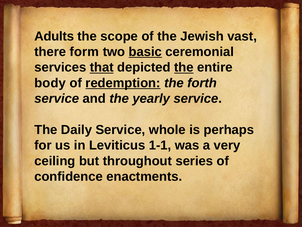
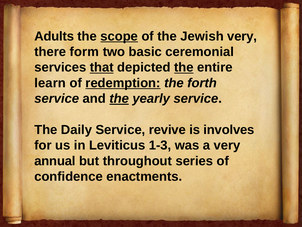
scope underline: none -> present (119, 36)
Jewish vast: vast -> very (242, 36)
basic underline: present -> none (145, 52)
body: body -> learn (50, 83)
the underline: none -> present (119, 98)
whole: whole -> revive (167, 130)
perhaps: perhaps -> involves (229, 130)
1-1: 1-1 -> 1-3 (160, 145)
ceiling: ceiling -> annual (55, 161)
